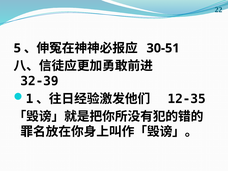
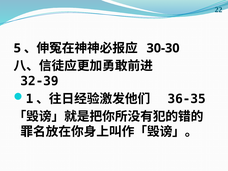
30-51: 30-51 -> 30-30 (163, 48)
12-35: 12-35 -> 36-35 (187, 99)
